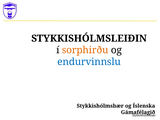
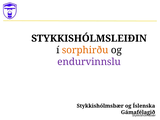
endurvinnslu colour: blue -> purple (89, 62)
